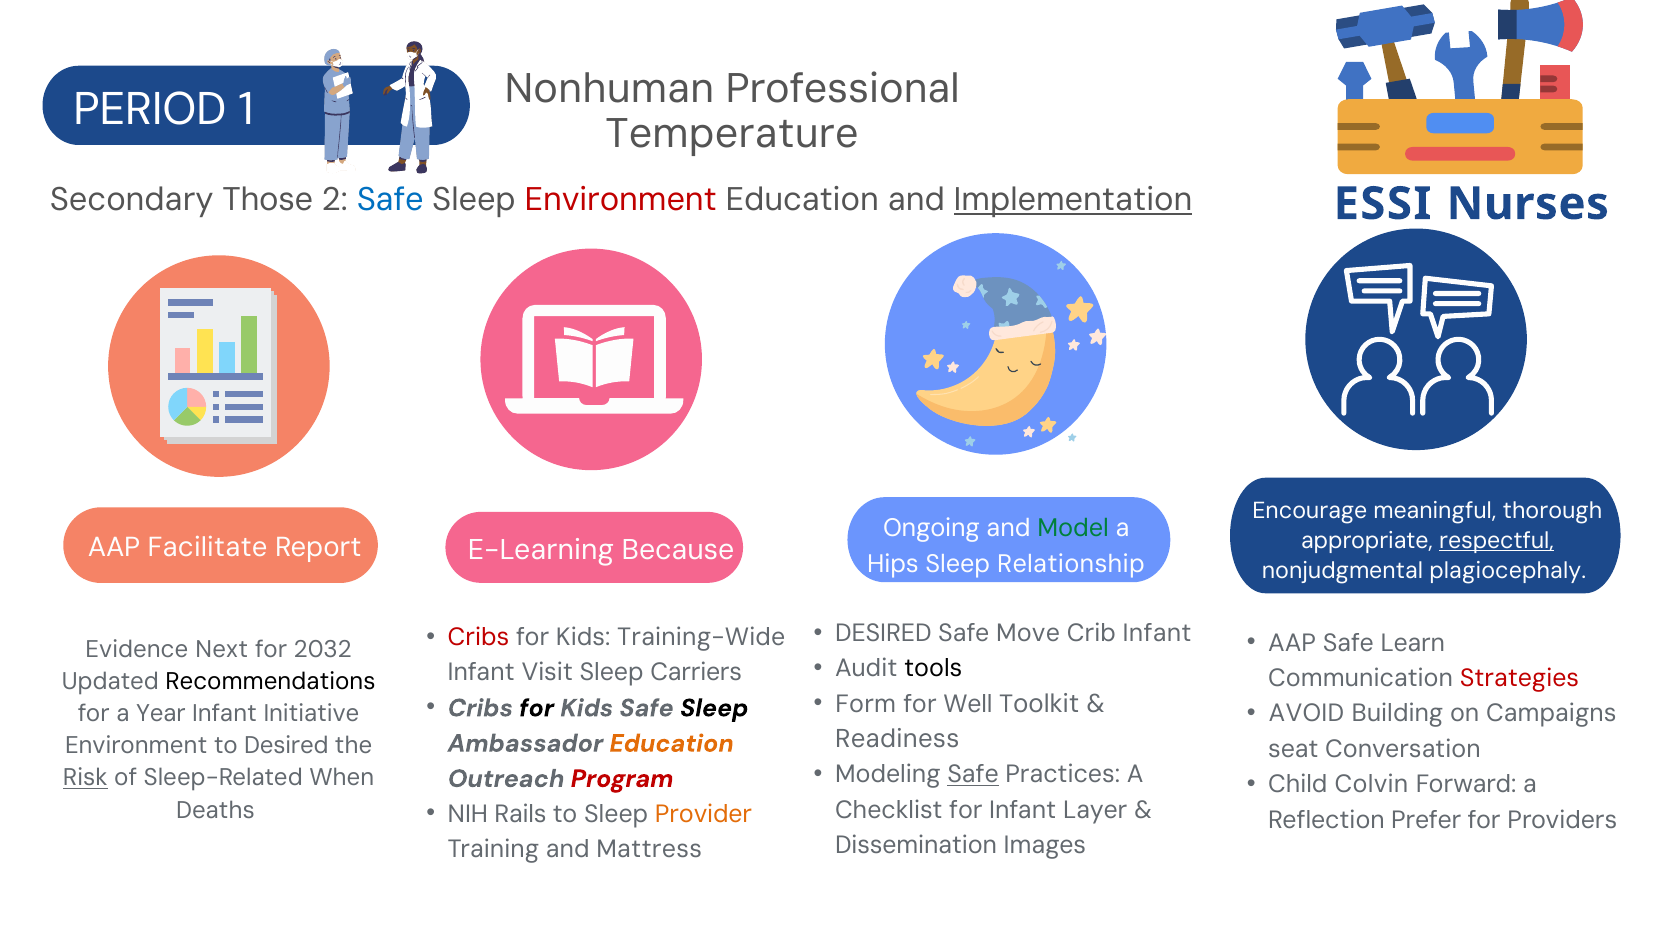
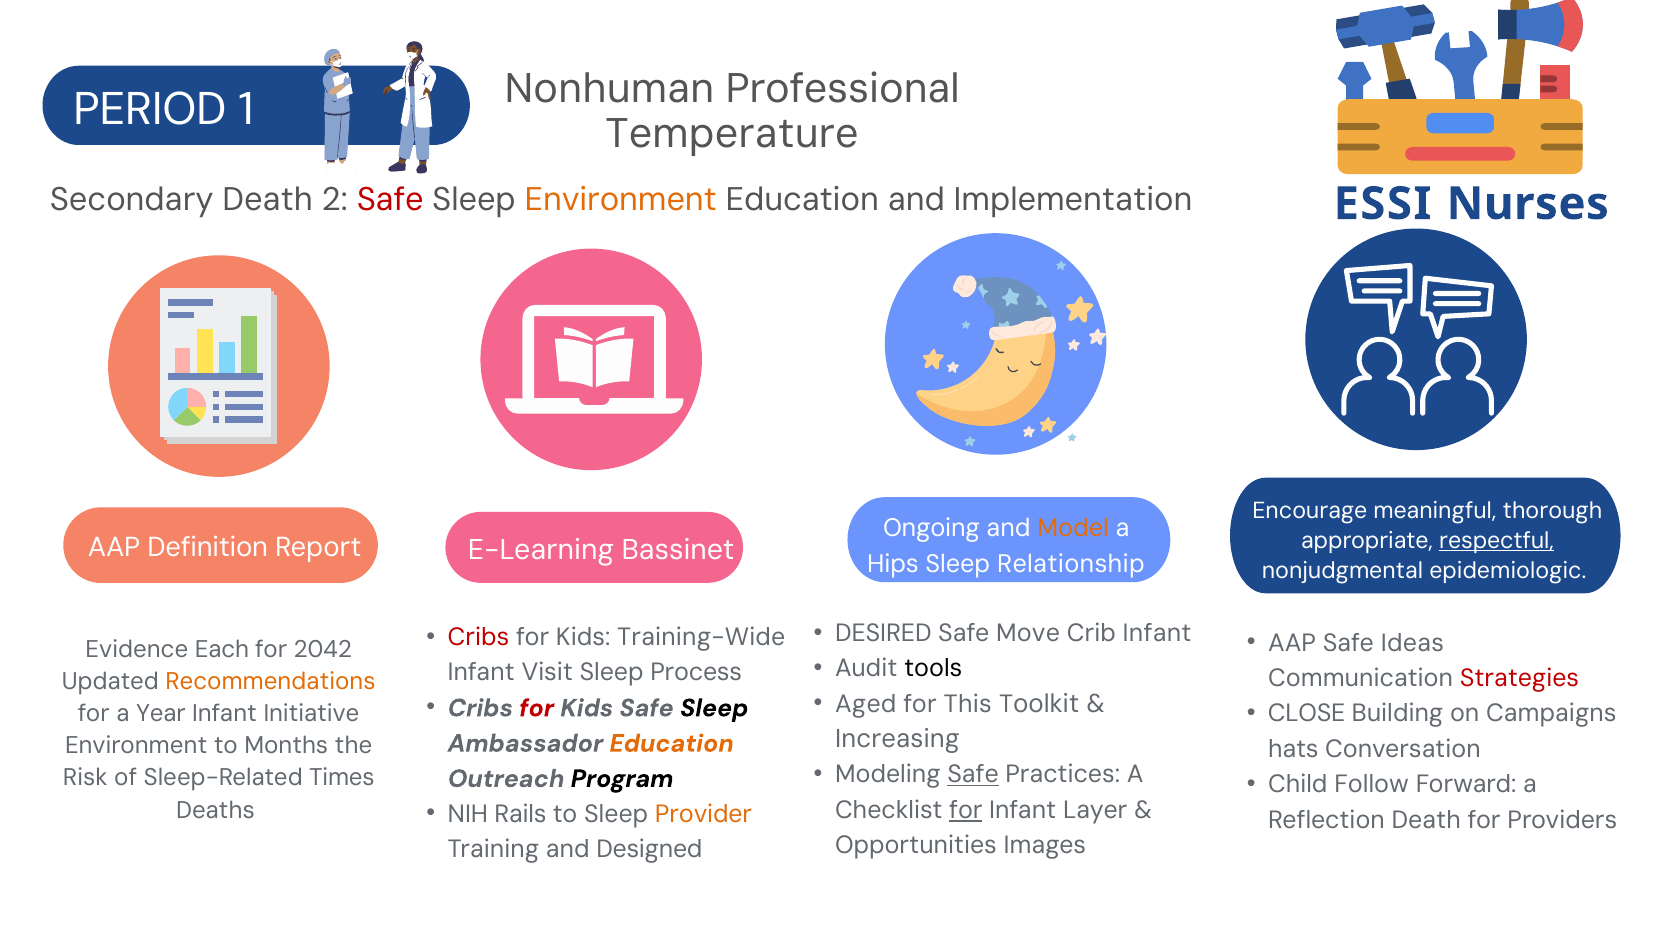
Secondary Those: Those -> Death (268, 200)
Safe colour: blue -> red (390, 200)
Environment colour: red -> orange (621, 200)
Implementation underline: present -> none (1073, 200)
Model colour: green -> orange (1073, 528)
Facilitate: Facilitate -> Definition (208, 548)
Because: Because -> Bassinet (678, 550)
plagiocephaly: plagiocephaly -> epidemiologic (1508, 570)
Learn: Learn -> Ideas (1413, 643)
Next: Next -> Each (222, 649)
2032: 2032 -> 2042 (323, 649)
Carriers: Carriers -> Process (696, 673)
Recommendations colour: black -> orange (270, 681)
Form: Form -> Aged (866, 704)
Well: Well -> This (968, 704)
for colour: black -> red (537, 708)
AVOID: AVOID -> CLOSE (1307, 714)
Readiness: Readiness -> Increasing (897, 739)
to Desired: Desired -> Months (286, 746)
seat: seat -> hats (1293, 749)
Program colour: red -> black (622, 779)
Risk underline: present -> none (85, 778)
When: When -> Times (342, 778)
Colvin: Colvin -> Follow (1372, 784)
for underline: none -> present (966, 810)
Reflection Prefer: Prefer -> Death (1426, 820)
Dissemination: Dissemination -> Opportunities (916, 845)
Mattress: Mattress -> Designed (649, 849)
